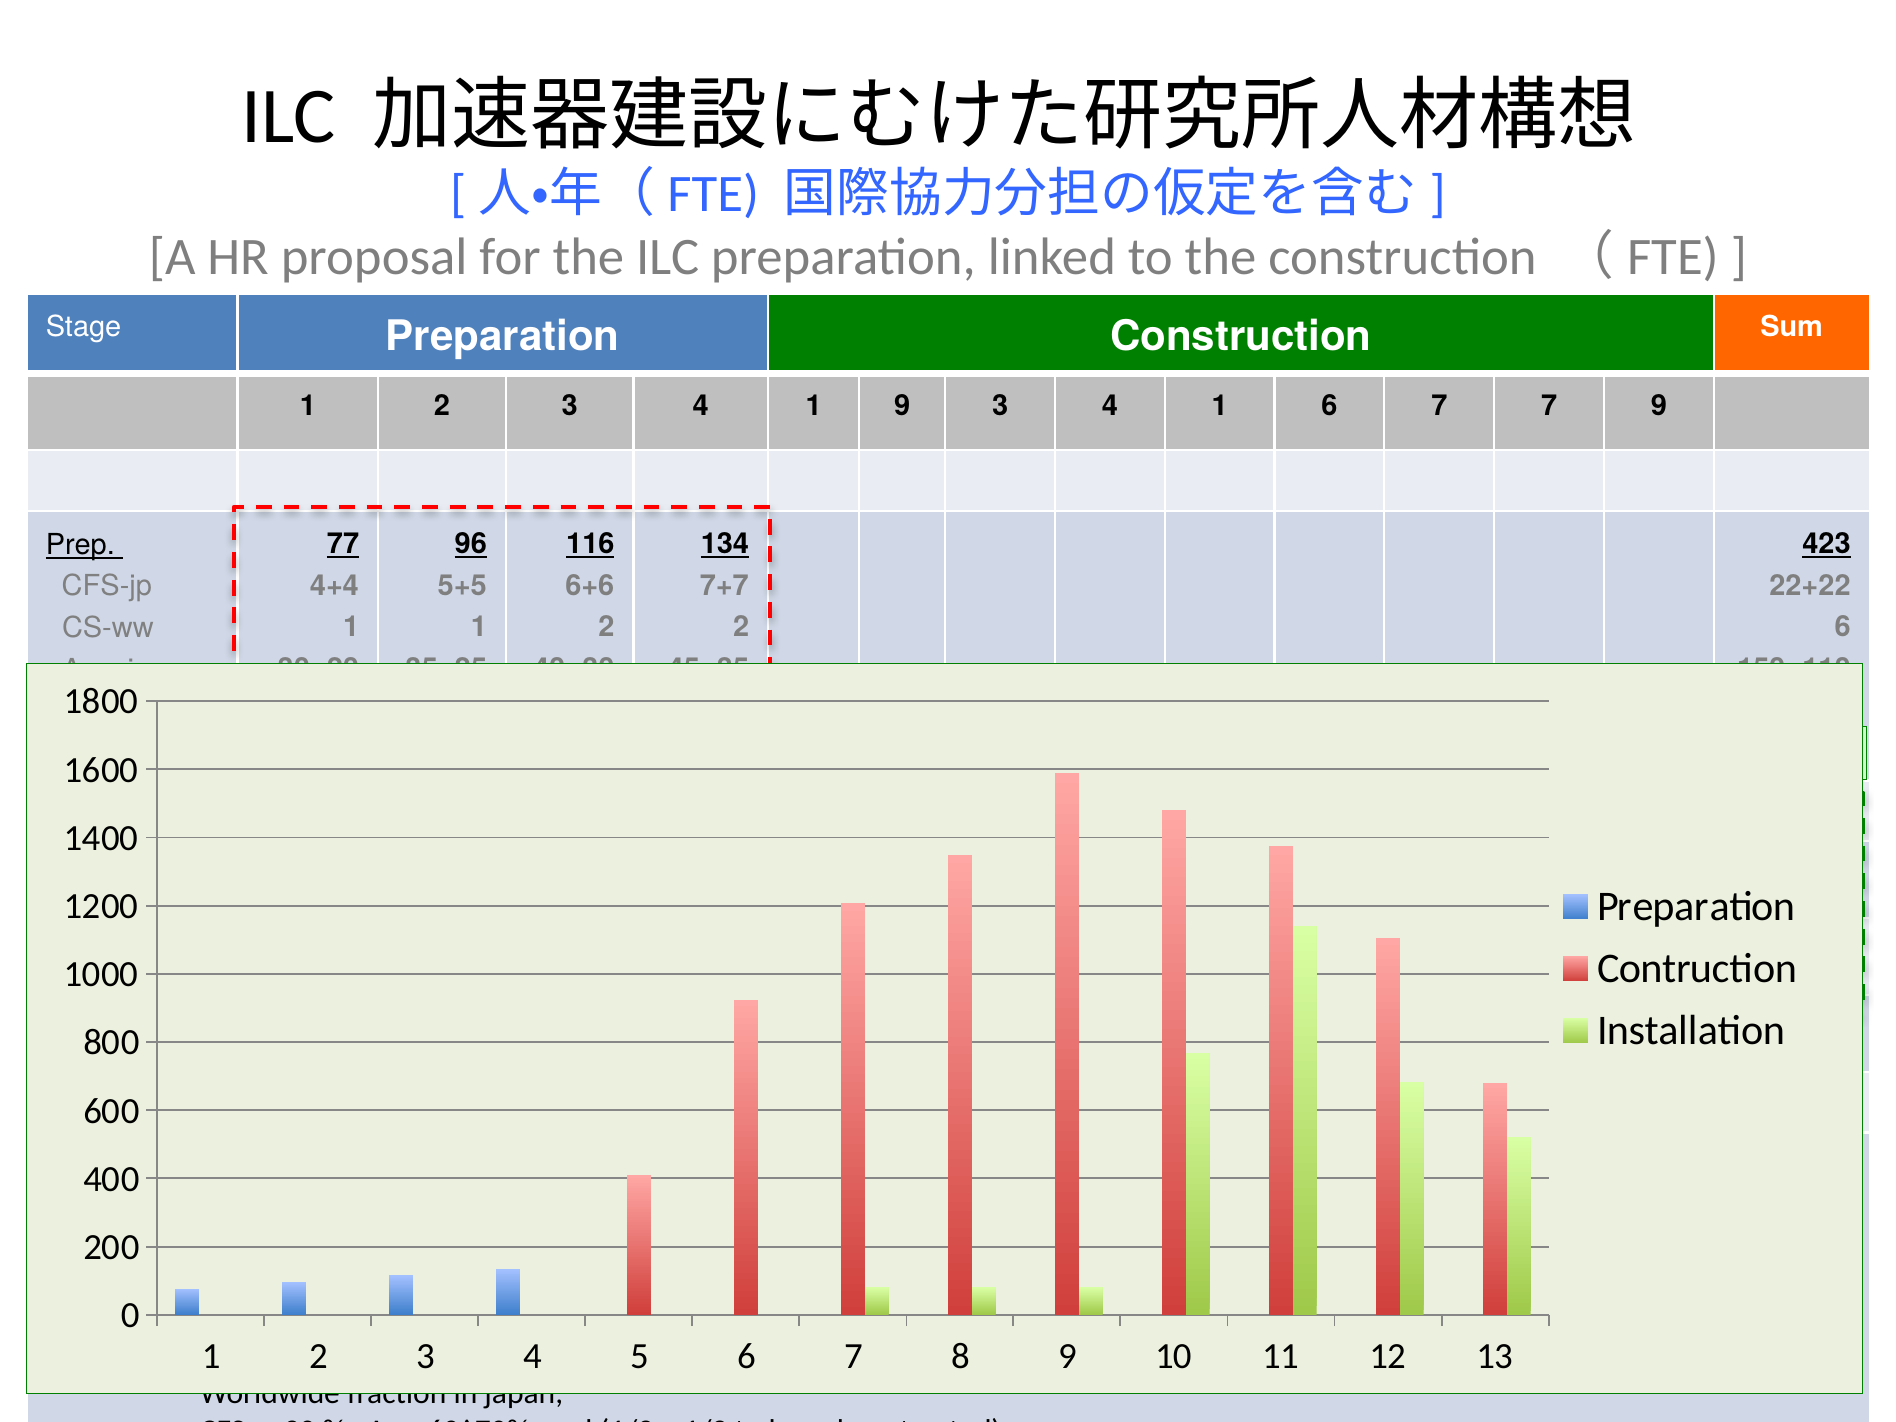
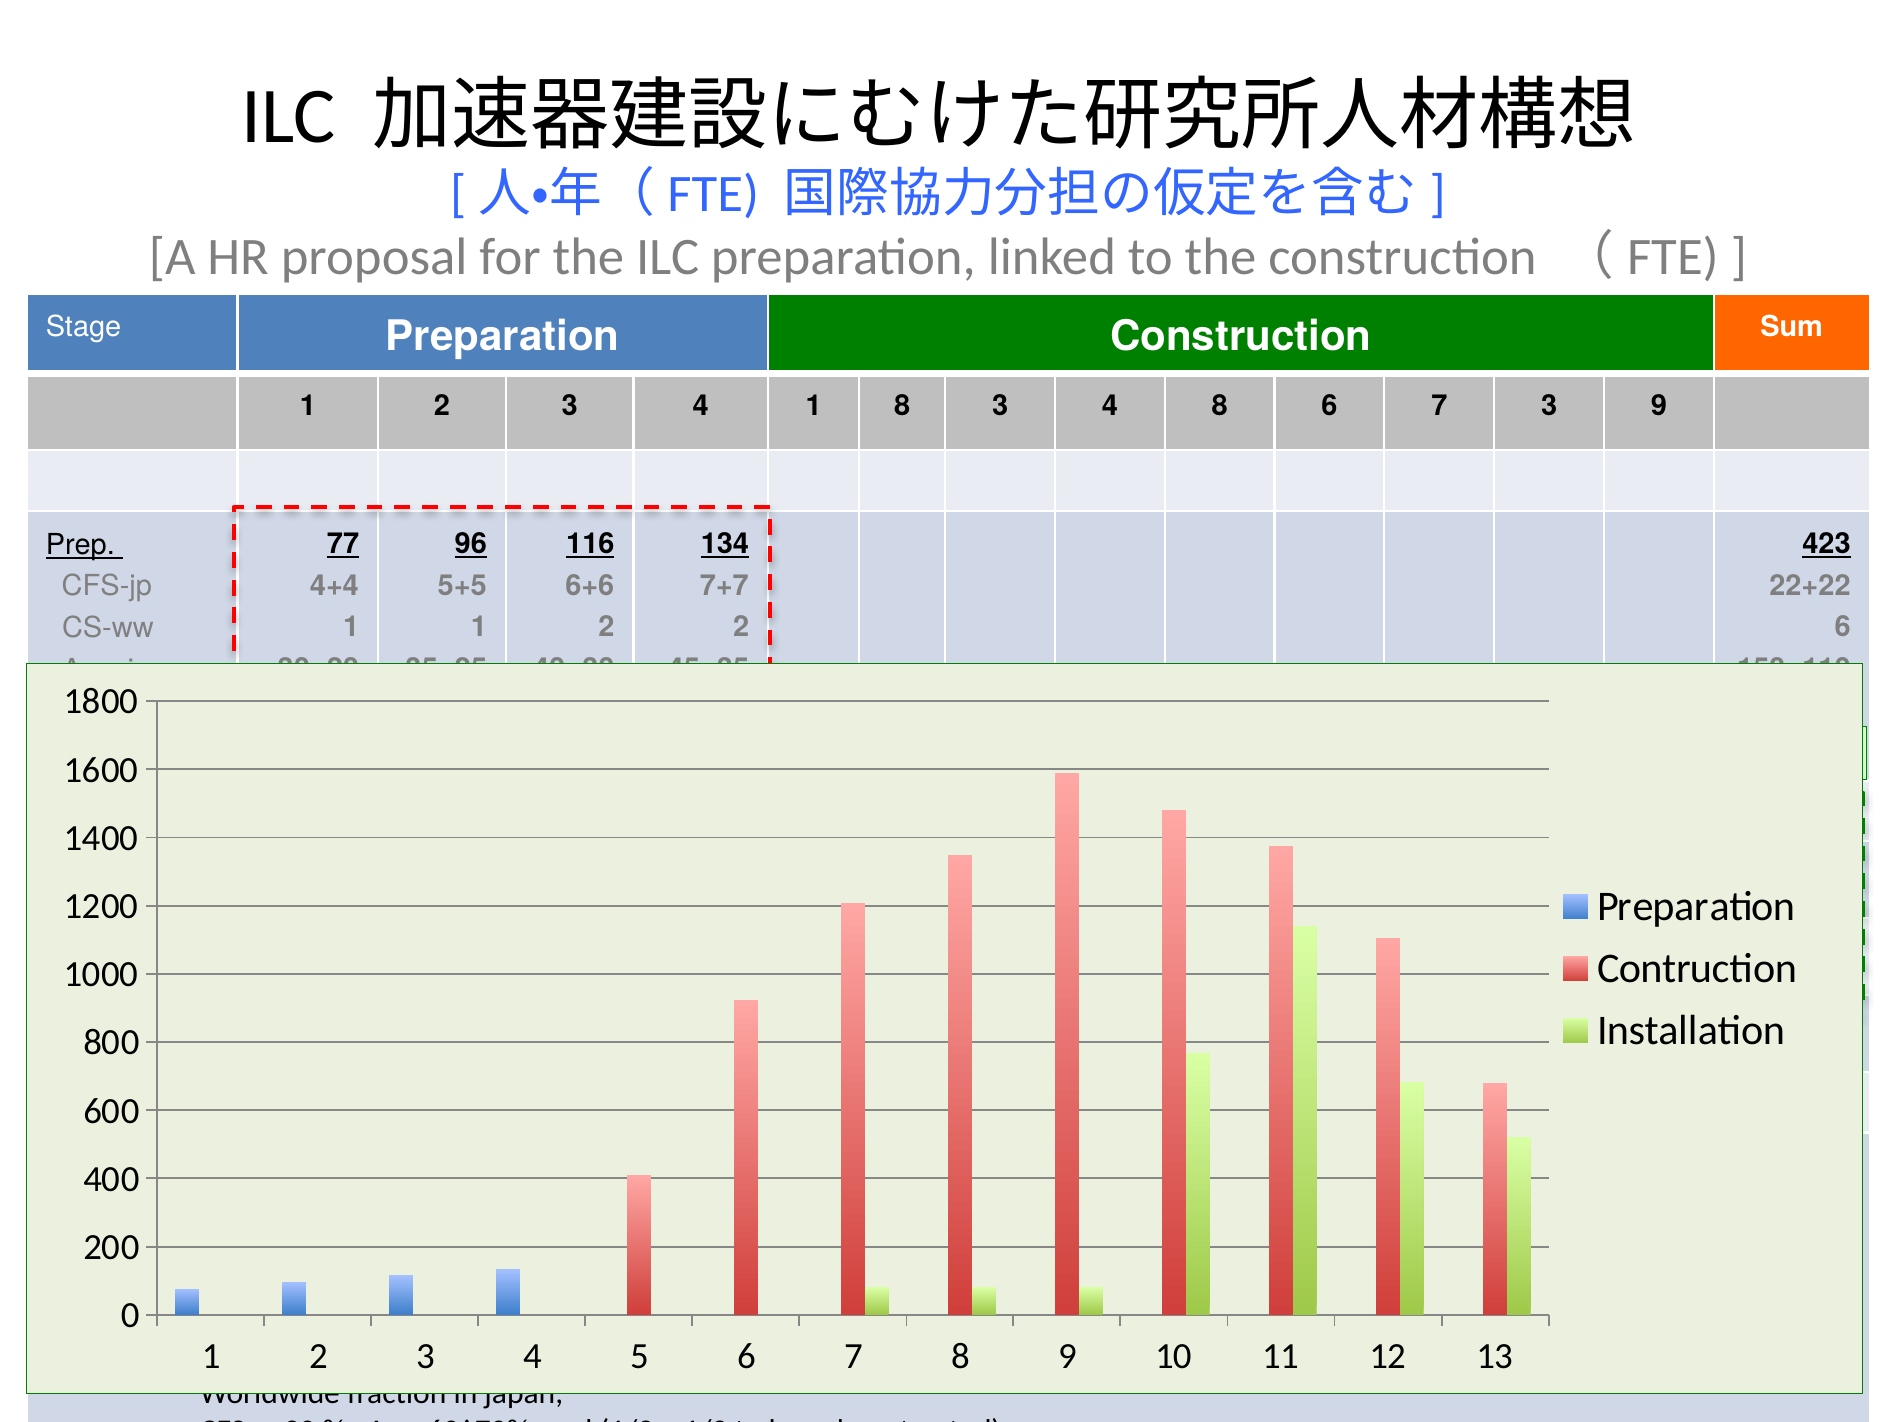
1 9: 9 -> 8 (902, 406)
1: 1 -> 8 (1220, 406)
7 7: 7 -> 3 (1549, 406)
